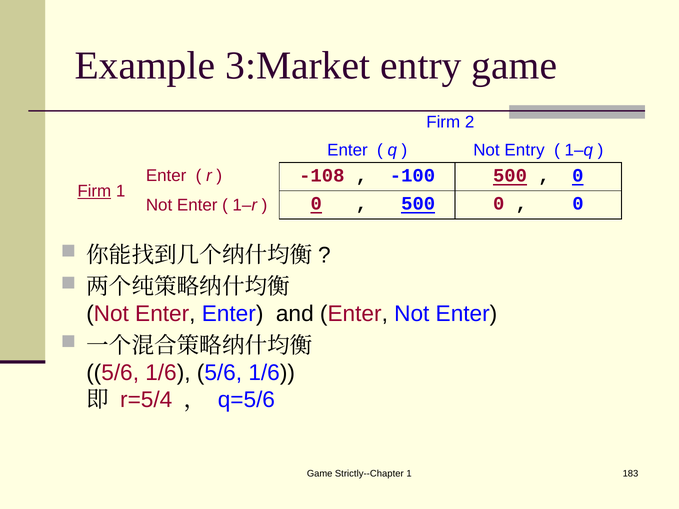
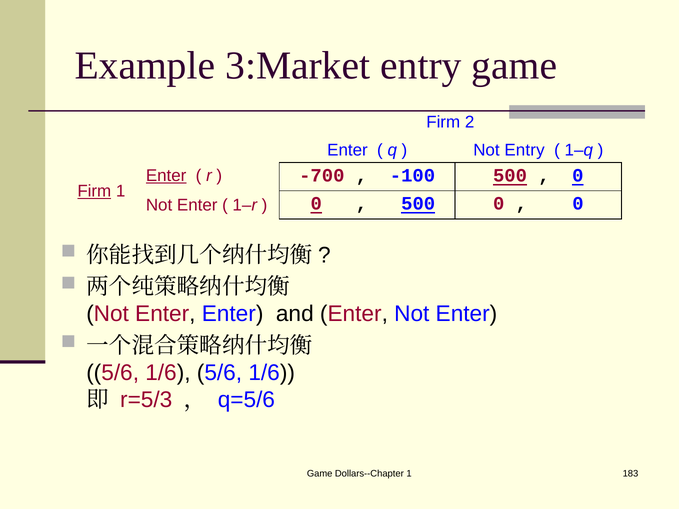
Enter underline: none -> present (166, 176)
-108: -108 -> -700 (322, 176)
r=5/4: r=5/4 -> r=5/3 (146, 400)
Strictly--Chapter: Strictly--Chapter -> Dollars--Chapter (369, 474)
